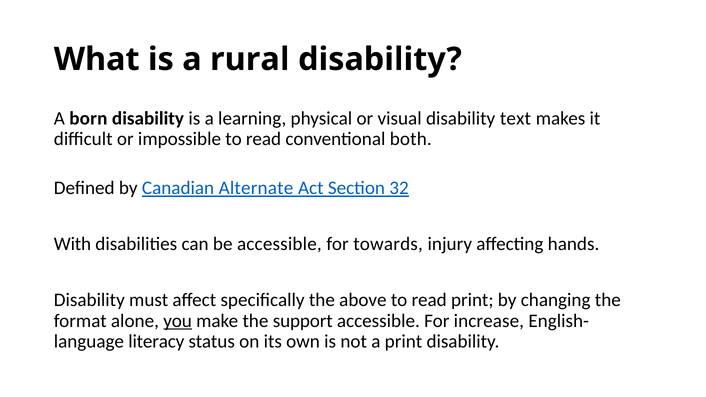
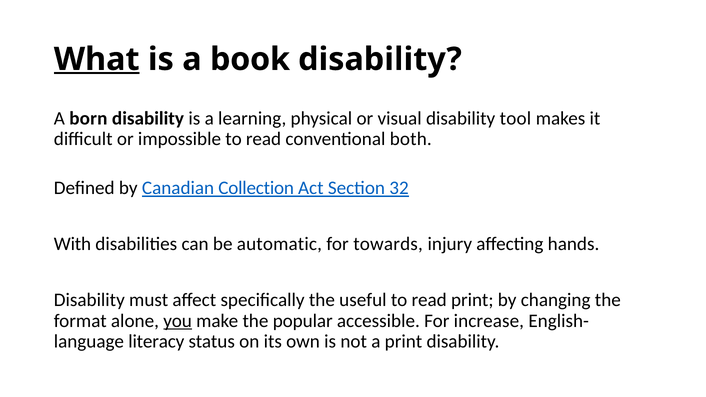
What underline: none -> present (97, 59)
rural: rural -> book (250, 59)
text: text -> tool (515, 119)
Alternate: Alternate -> Collection (256, 188)
be accessible: accessible -> automatic (279, 244)
above: above -> useful (363, 300)
support: support -> popular (303, 321)
